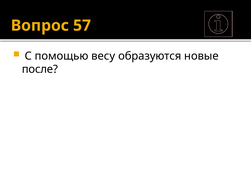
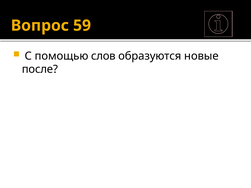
57: 57 -> 59 (82, 26)
весу: весу -> слов (103, 56)
